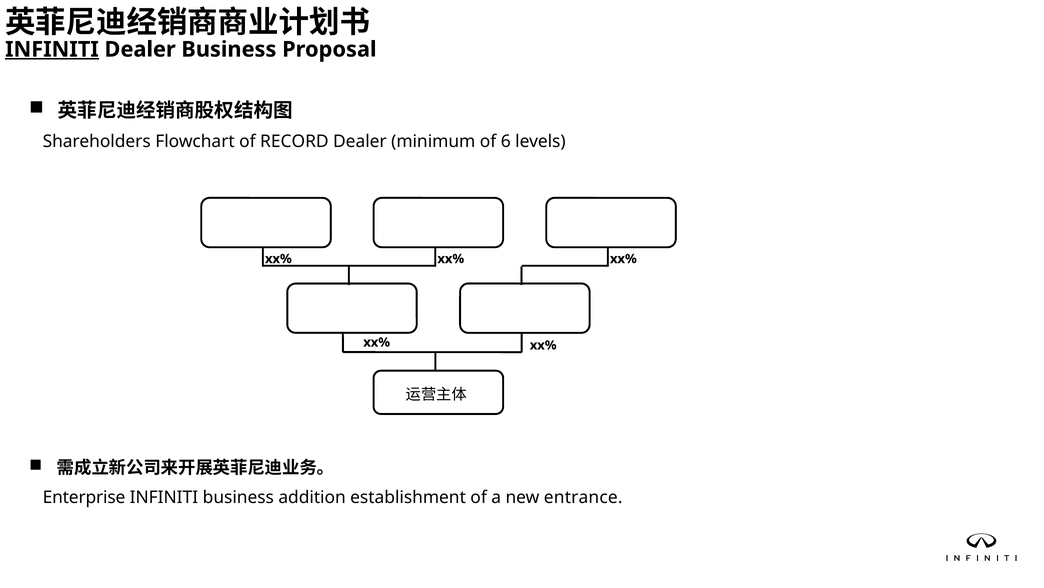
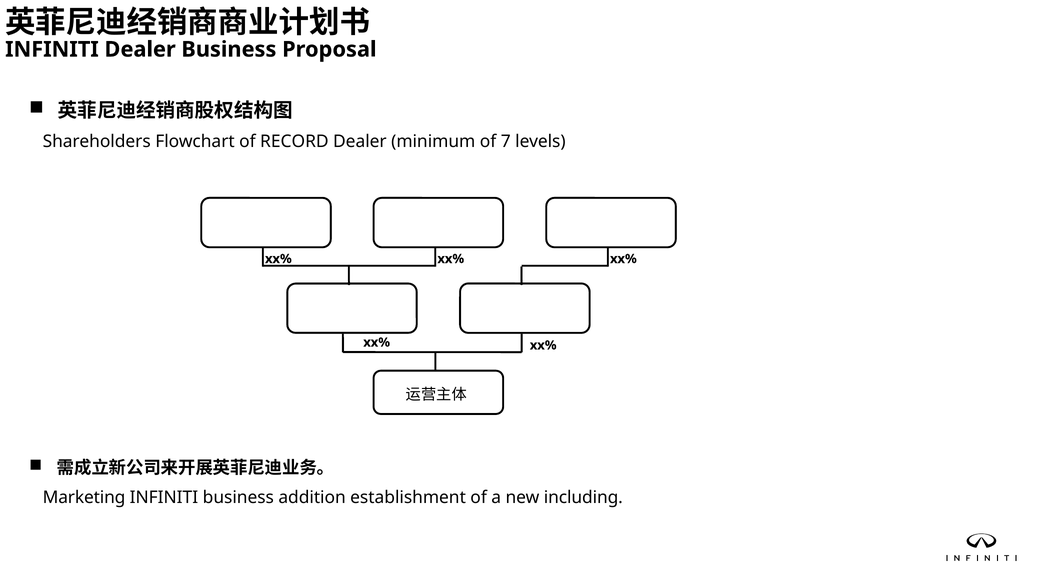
INFINITI underline: present -> none (52, 49)
6: 6 -> 7 (506, 141)
Enterprise: Enterprise -> Marketing (84, 497)
entrance: entrance -> including (583, 497)
